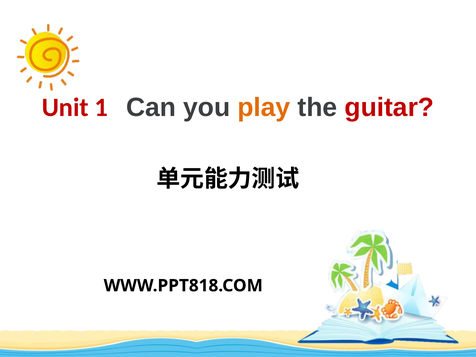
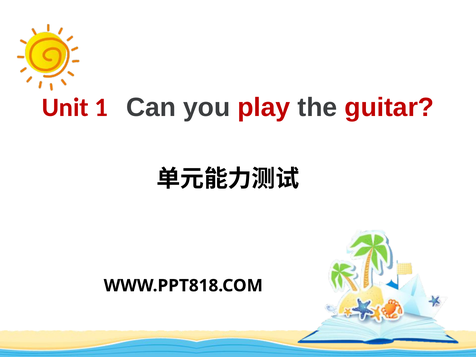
play colour: orange -> red (264, 107)
